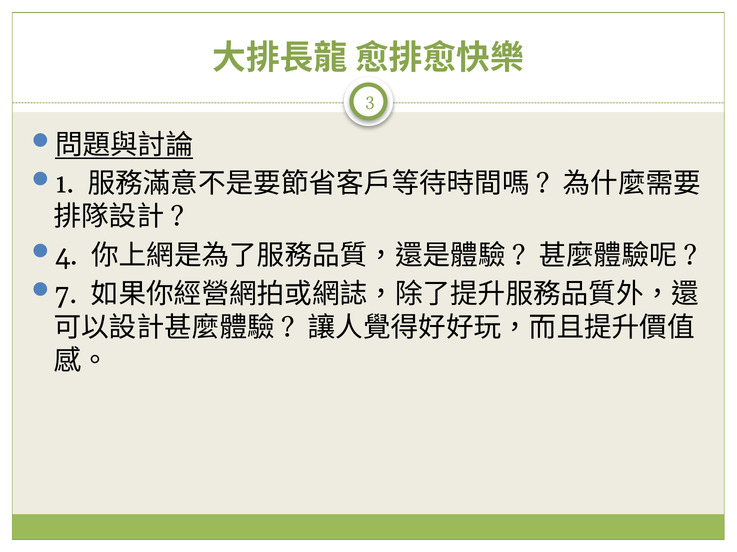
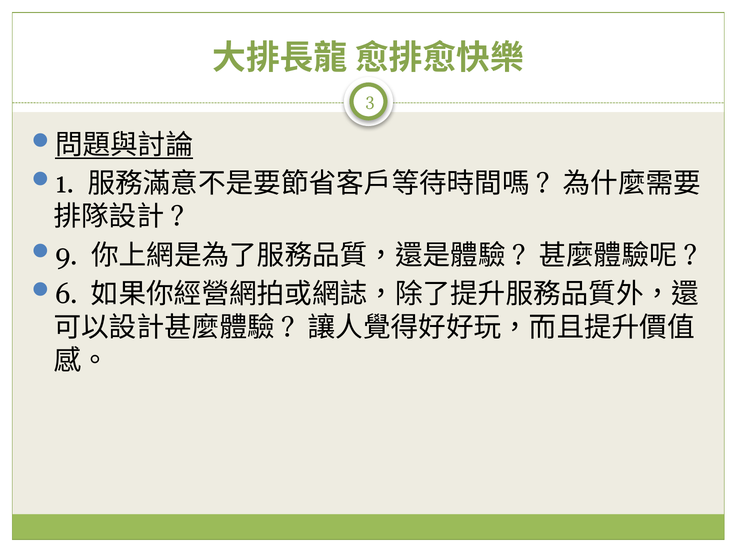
4: 4 -> 9 (66, 256)
7: 7 -> 6 (66, 295)
